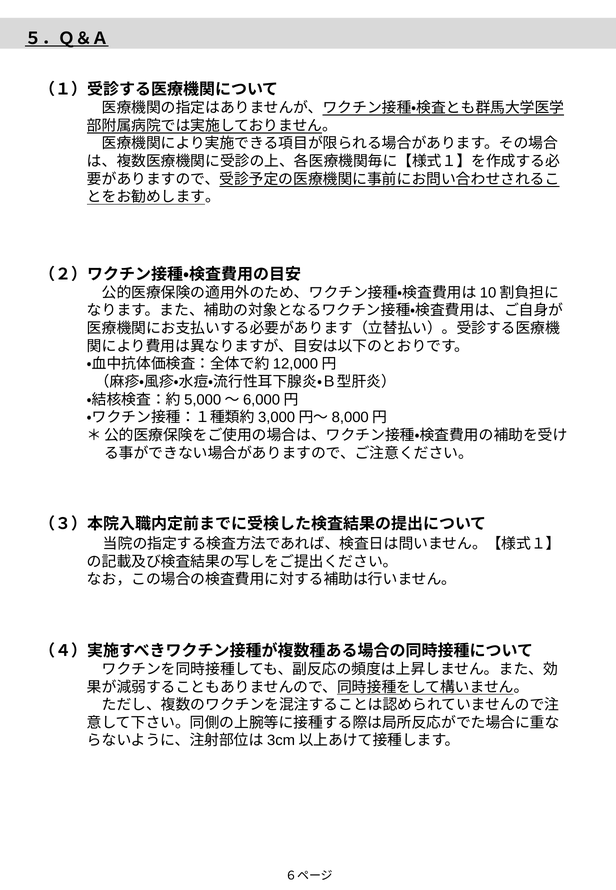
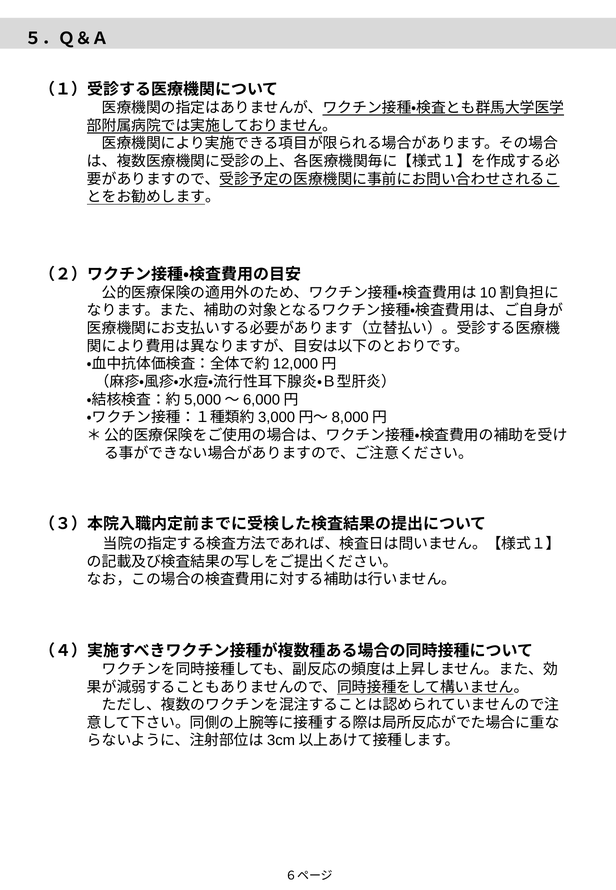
５．Ｑ＆Ａ underline: present -> none (67, 39)
